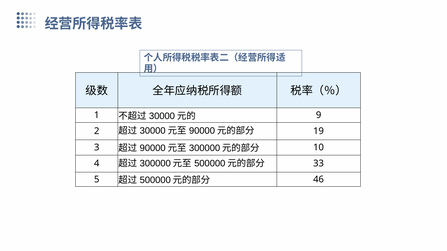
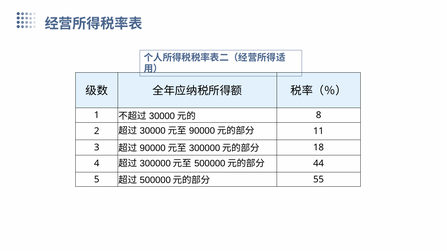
9: 9 -> 8 (319, 115)
19: 19 -> 11 (319, 131)
10: 10 -> 18 (319, 148)
33: 33 -> 44 (319, 164)
46: 46 -> 55 (319, 180)
